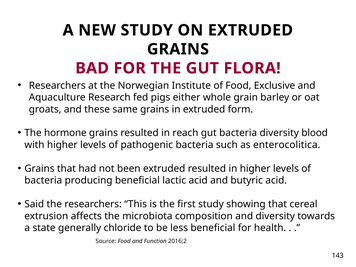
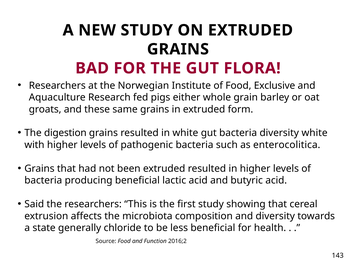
hormone: hormone -> digestion (65, 133)
in reach: reach -> white (185, 133)
diversity blood: blood -> white (315, 133)
